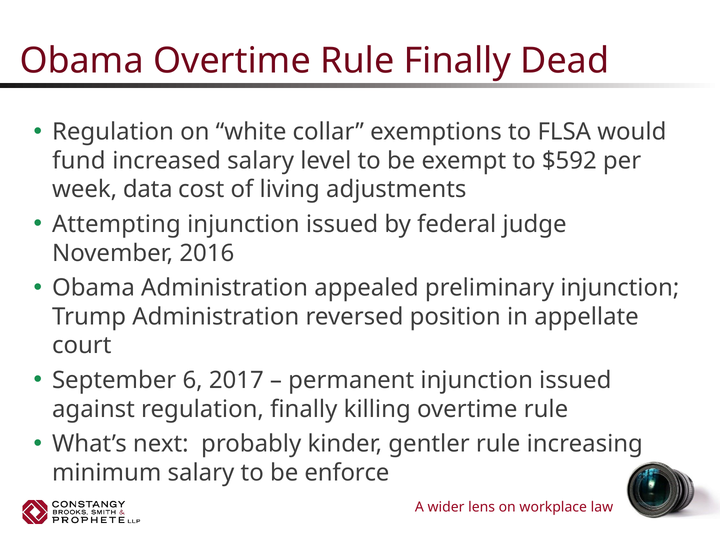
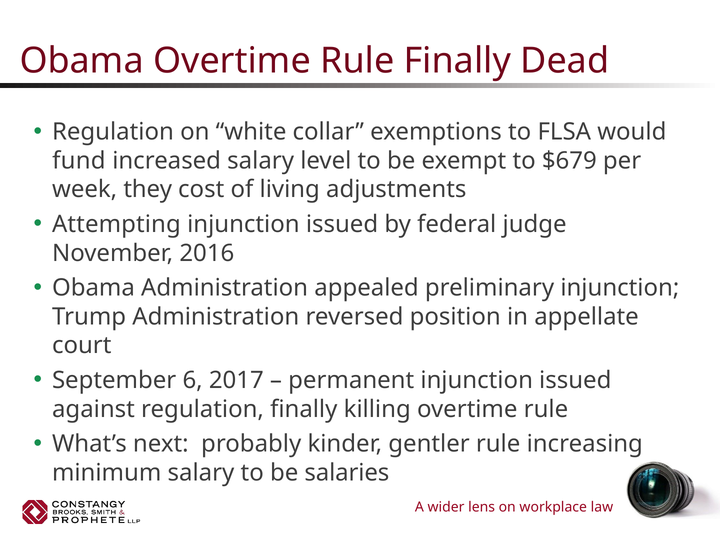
$592: $592 -> $679 (569, 161)
data: data -> they (148, 190)
enforce: enforce -> salaries (347, 473)
